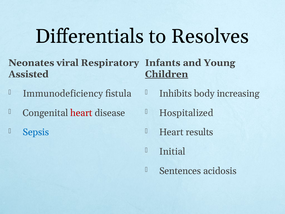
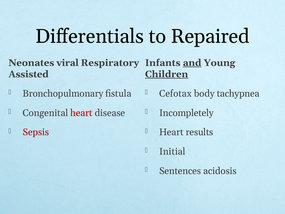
Resolves: Resolves -> Repaired (210, 36)
and underline: none -> present (192, 63)
Immunodeficiency: Immunodeficiency -> Bronchopulmonary (63, 93)
Inhibits: Inhibits -> Cefotax (175, 93)
increasing: increasing -> tachypnea (238, 93)
Hospitalized: Hospitalized -> Incompletely (186, 113)
Sepsis colour: blue -> red (36, 132)
